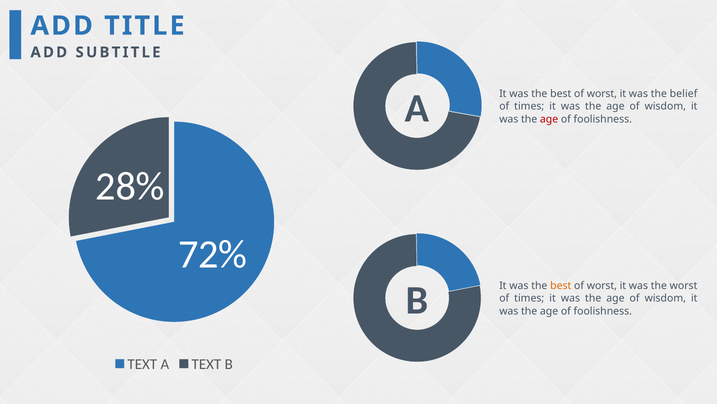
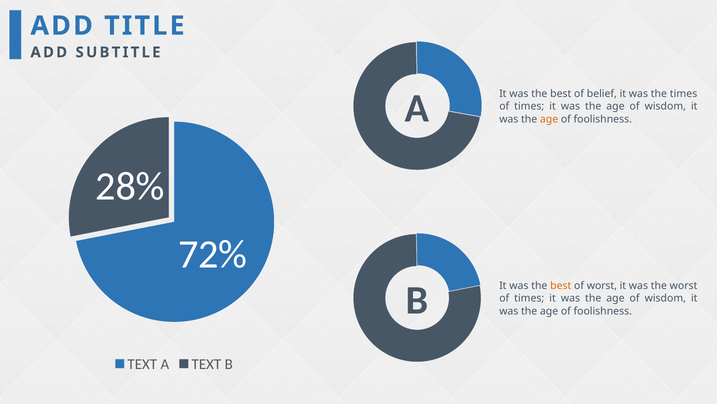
worst: worst -> belief (602, 94)
the belief: belief -> times (684, 94)
age colour: red -> orange (549, 119)
